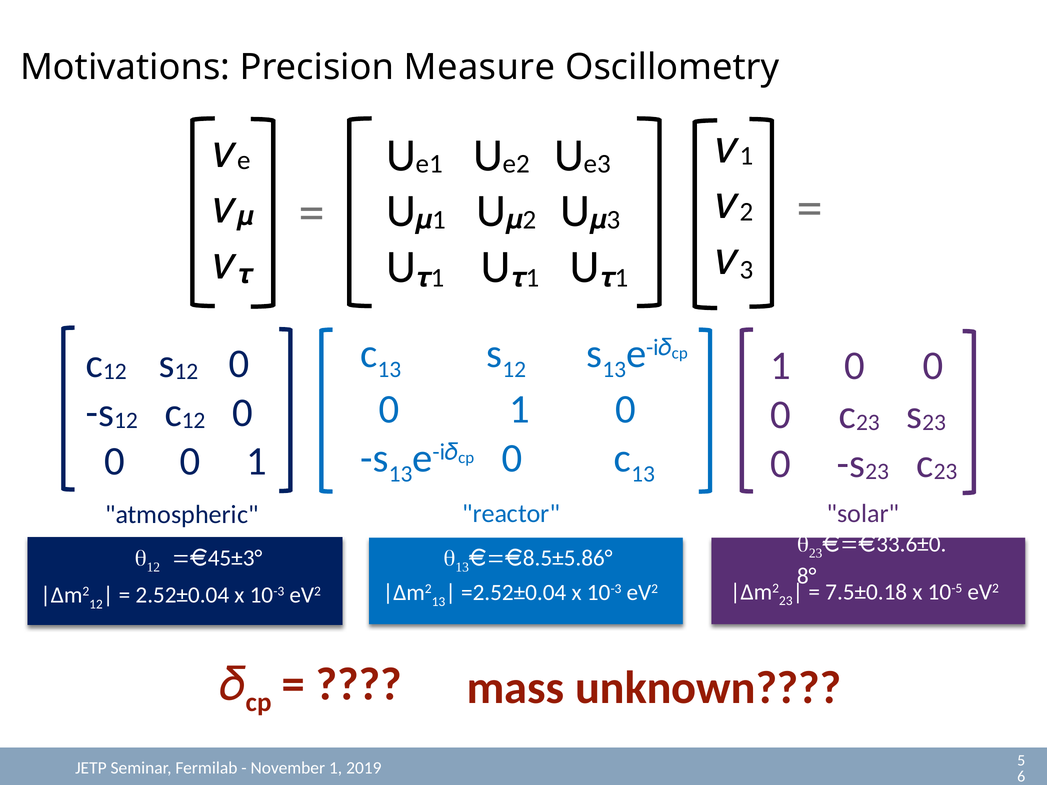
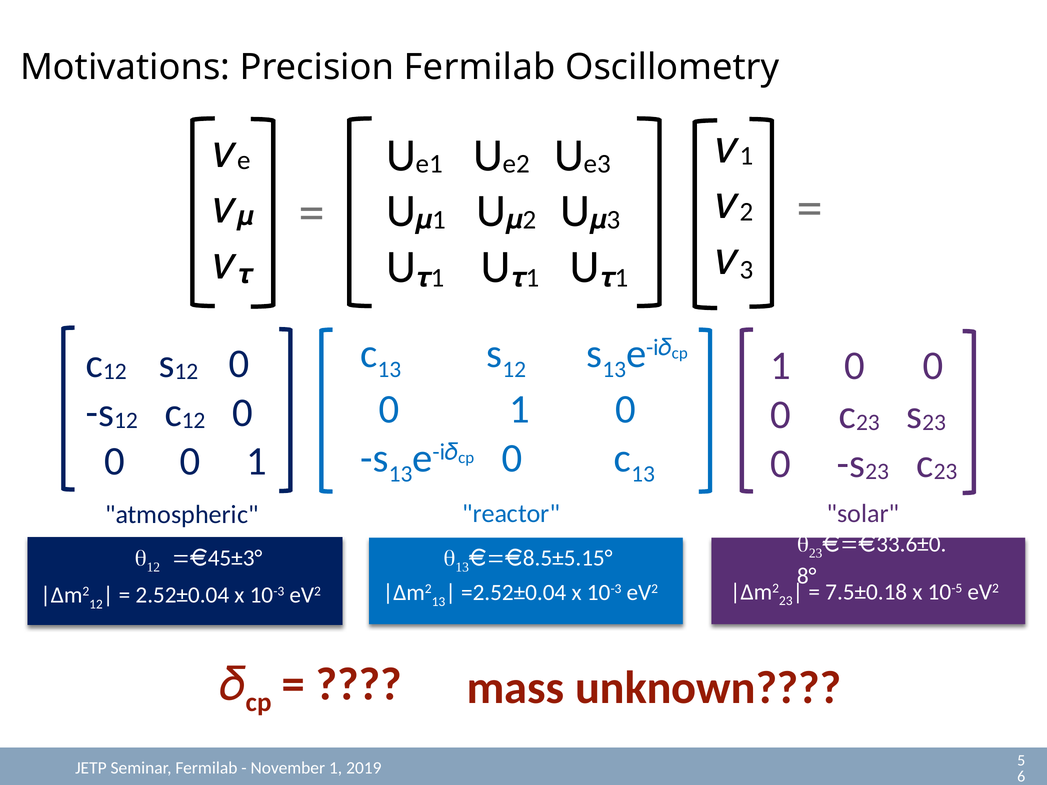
Precision Measure: Measure -> Fermilab (480, 67)
8.5±5.86°: 8.5±5.86° -> 8.5±5.15° (568, 558)
